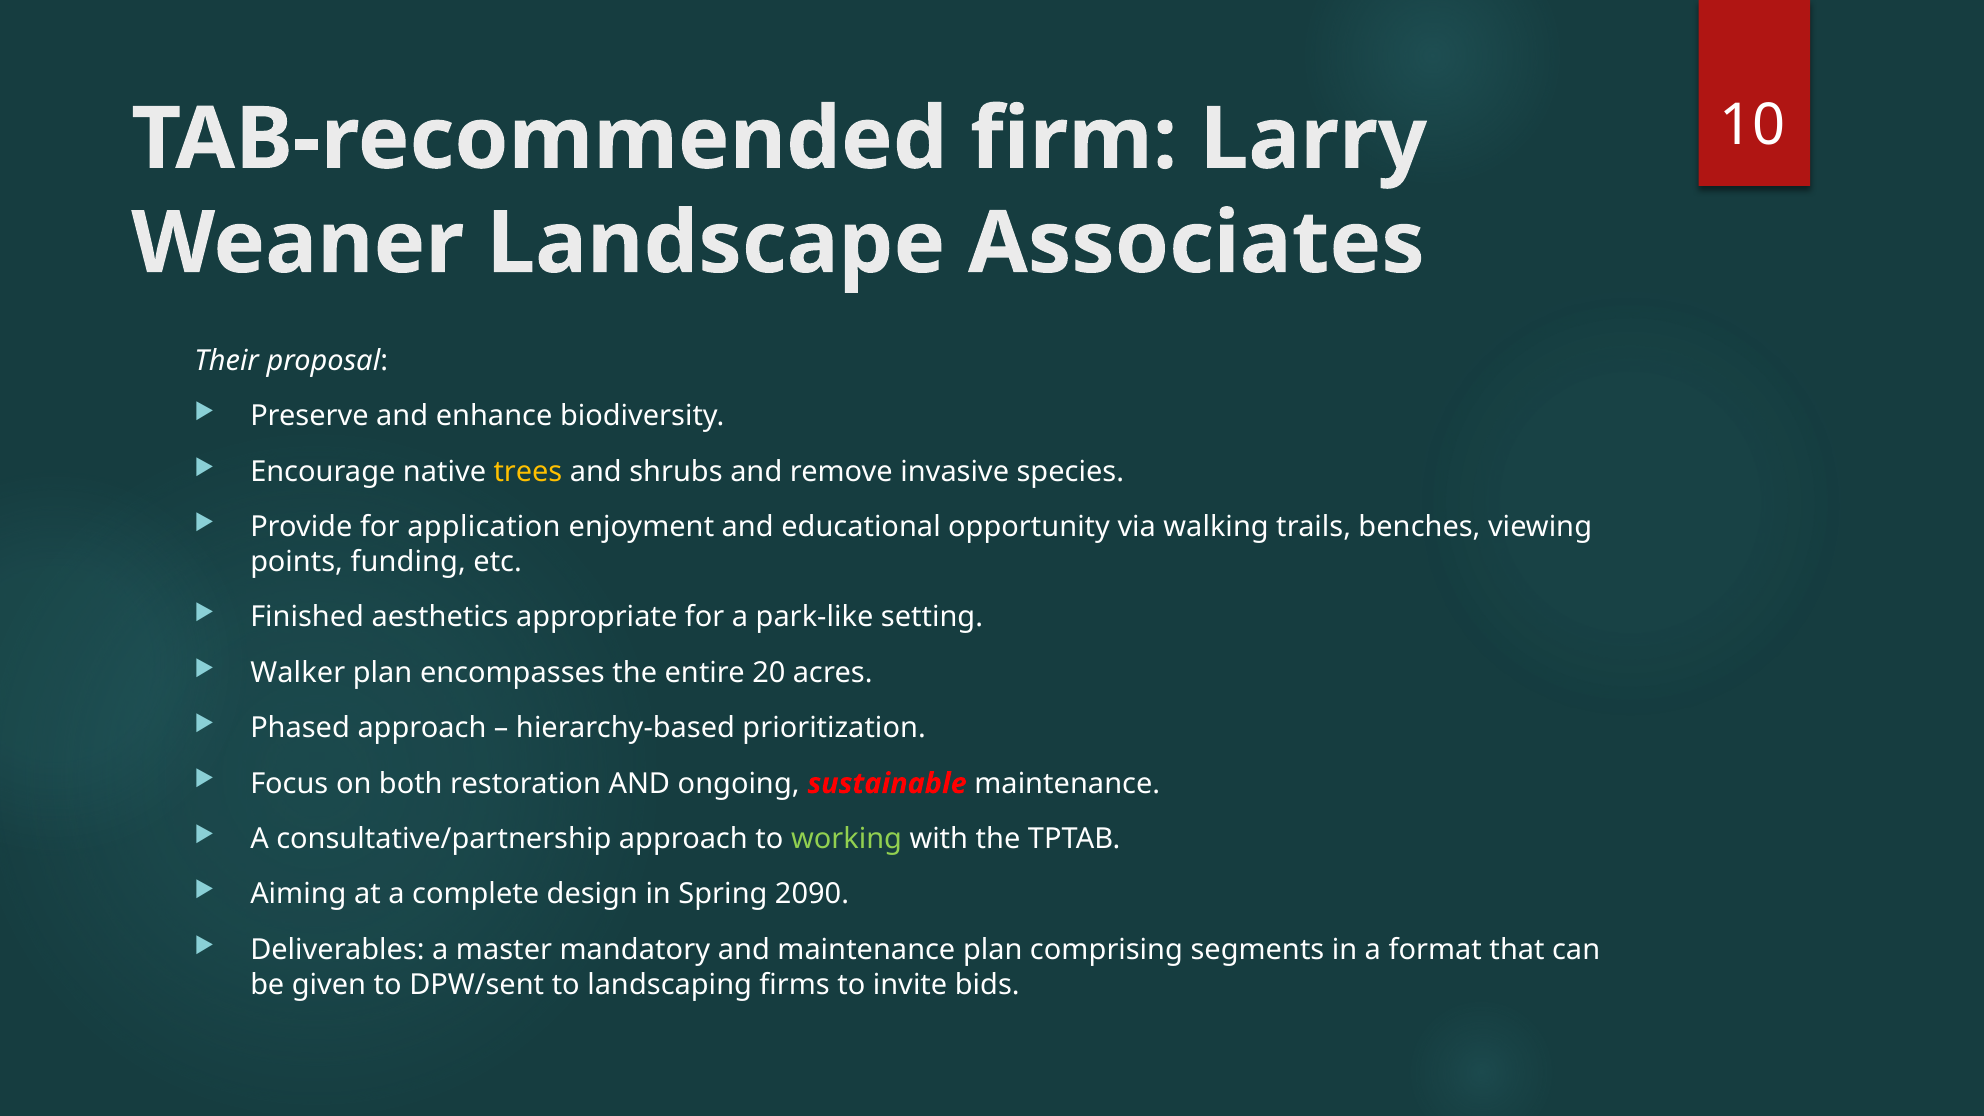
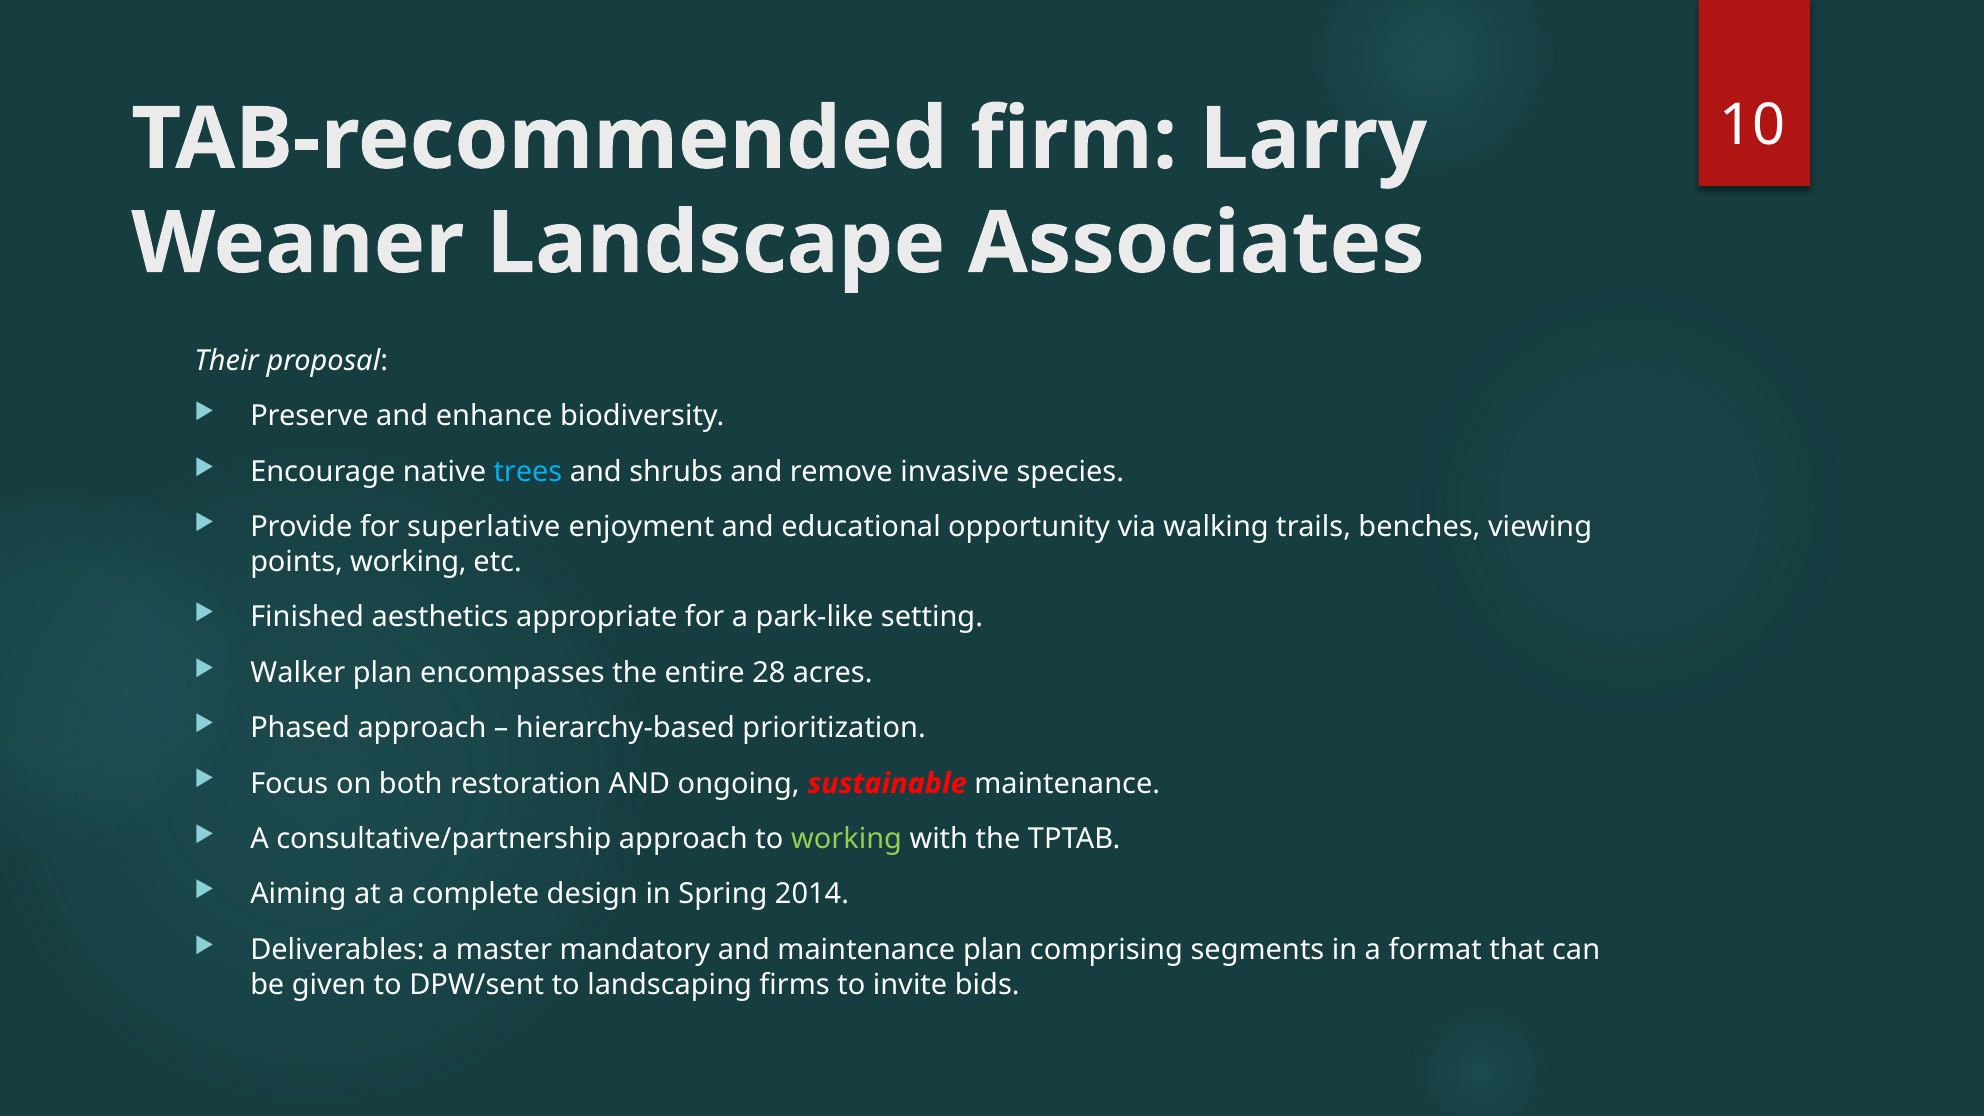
trees colour: yellow -> light blue (528, 472)
application: application -> superlative (484, 527)
points funding: funding -> working (408, 562)
20: 20 -> 28 (769, 673)
2090: 2090 -> 2014 (812, 894)
